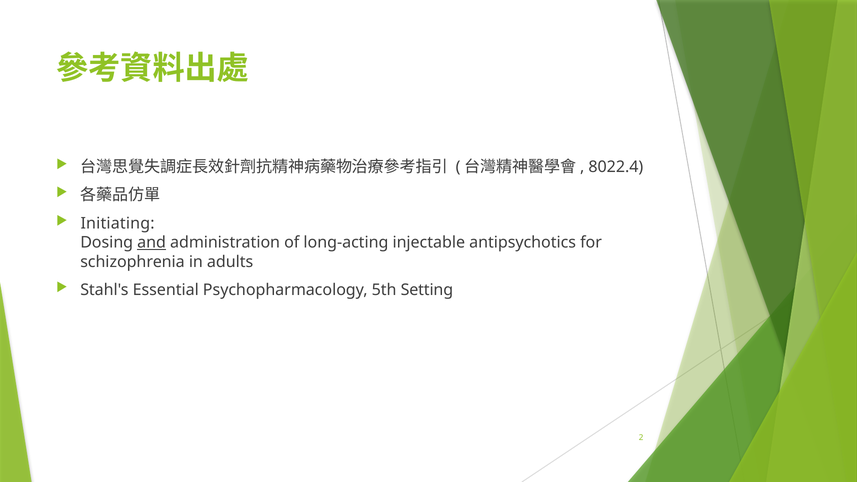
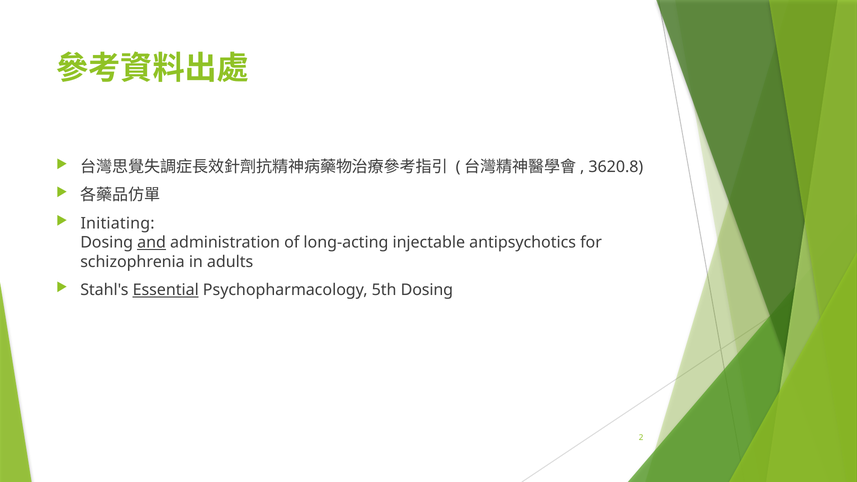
8022.4: 8022.4 -> 3620.8 (616, 167)
Essential underline: none -> present (166, 290)
5th Setting: Setting -> Dosing (427, 290)
